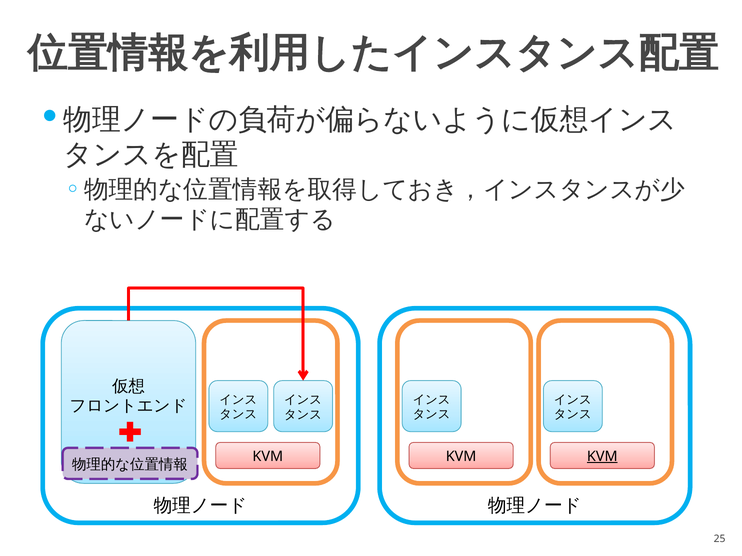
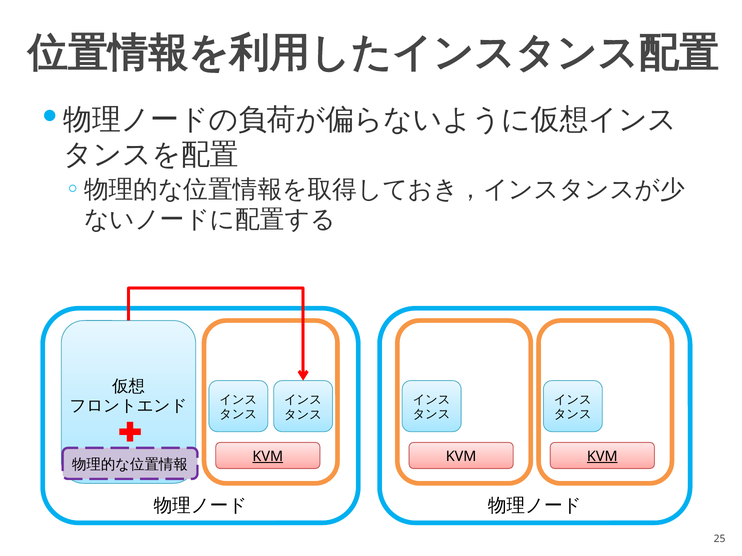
KVM underline: none -> present (268, 457)
